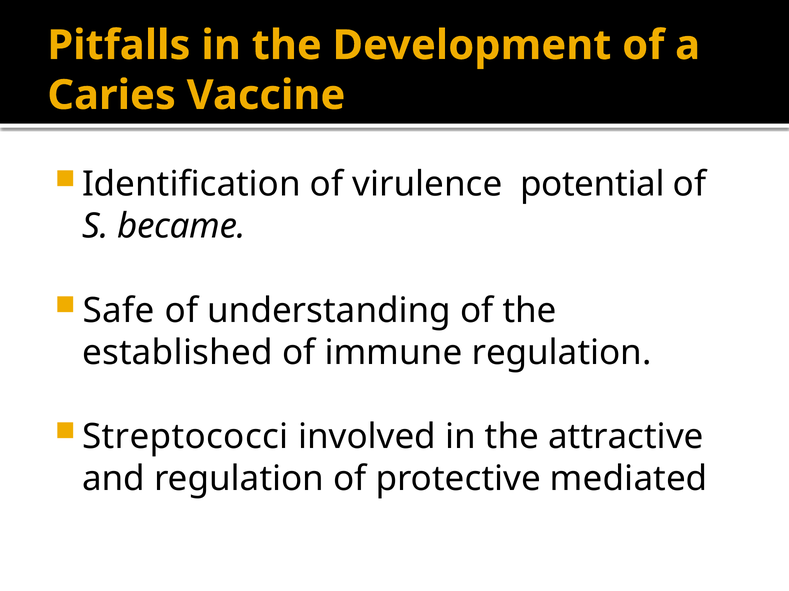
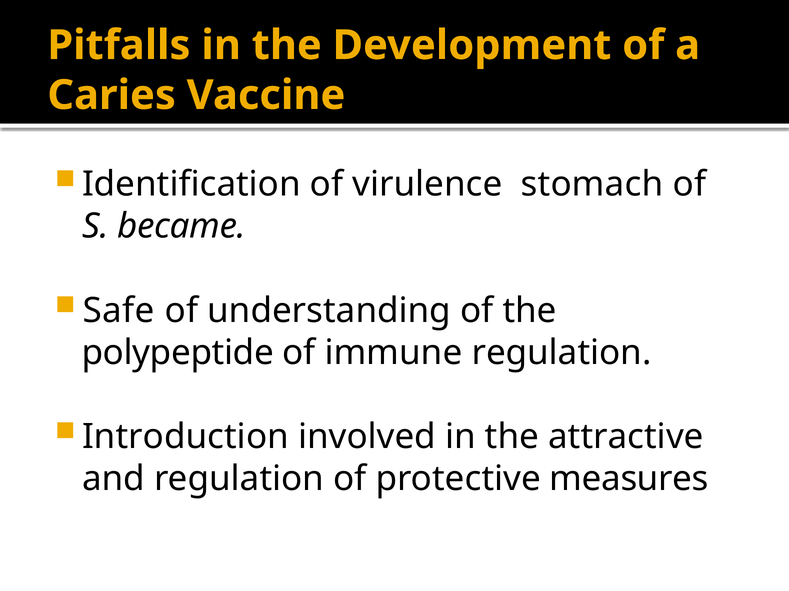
potential: potential -> stomach (592, 185)
established: established -> polypeptide (178, 353)
Streptococci: Streptococci -> Introduction (185, 437)
mediated: mediated -> measures (629, 479)
